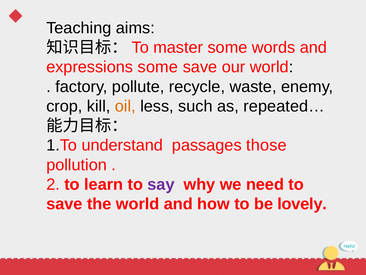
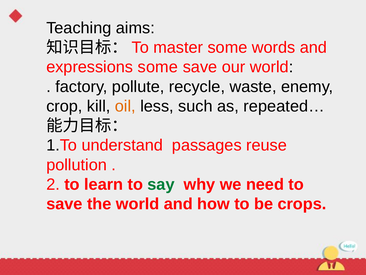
those: those -> reuse (267, 145)
say colour: purple -> green (161, 184)
lovely: lovely -> crops (302, 204)
